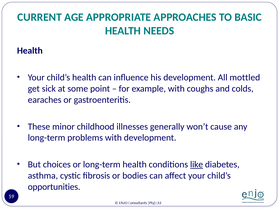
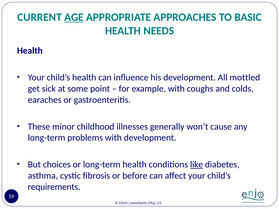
AGE underline: none -> present (74, 17)
bodies: bodies -> before (135, 176)
opportunities: opportunities -> requirements (54, 187)
